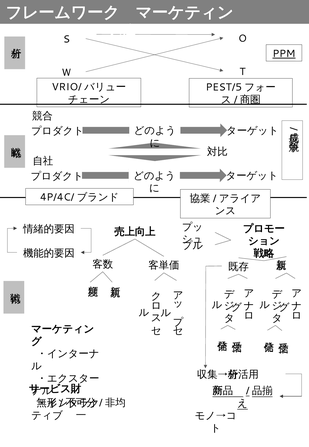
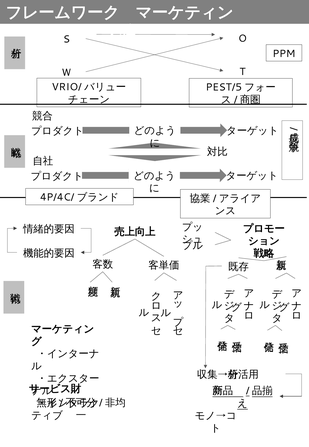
PPM underline: present -> none (284, 54)
